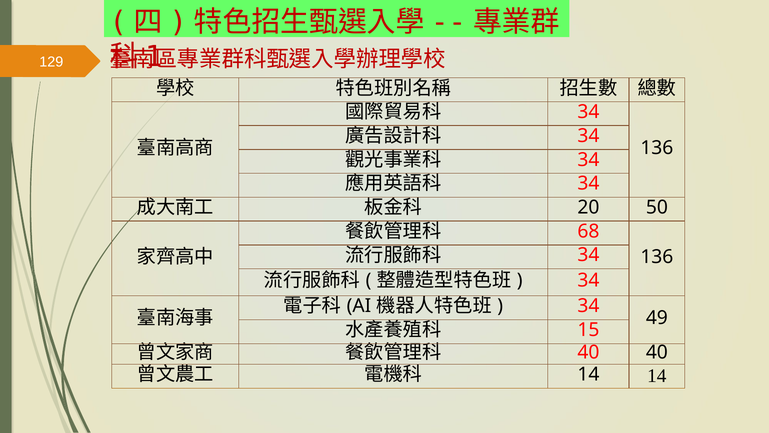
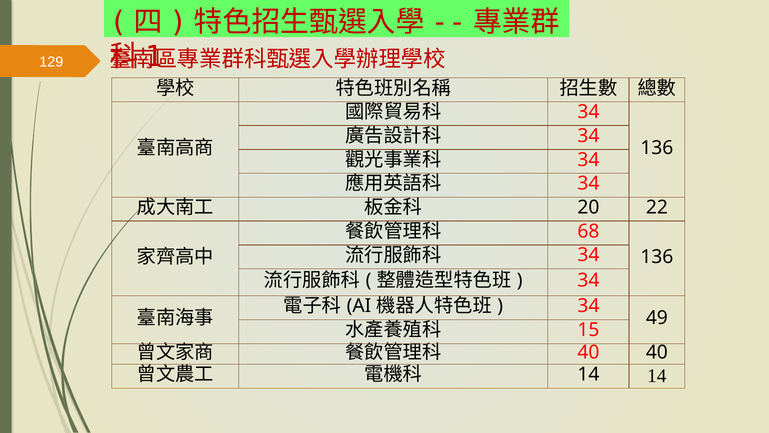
50: 50 -> 22 (657, 207)
